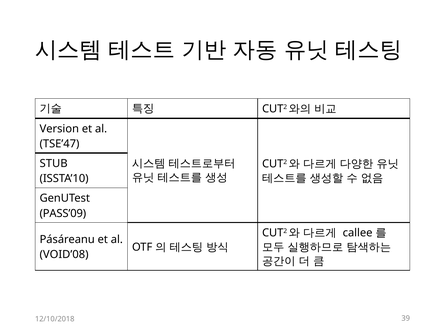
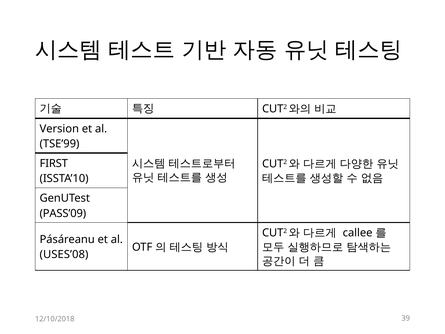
TSE’47: TSE’47 -> TSE’99 (59, 144)
STUB: STUB -> FIRST (54, 163)
VOID’08: VOID’08 -> USES’08 (64, 254)
